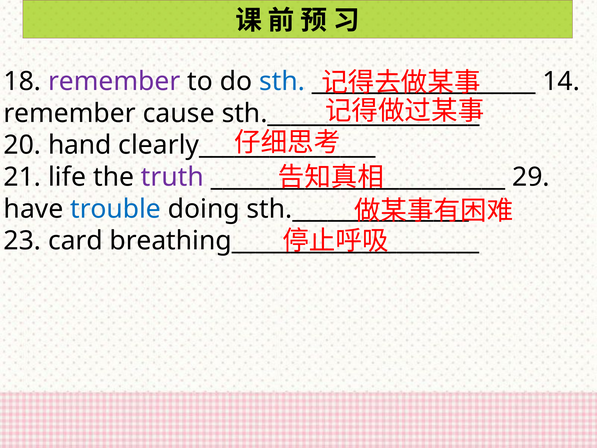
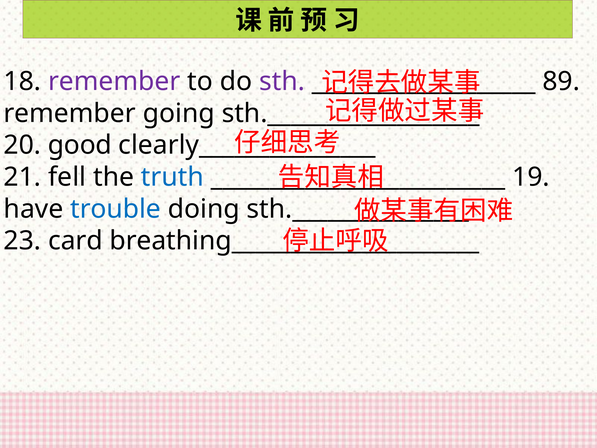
sth colour: blue -> purple (282, 81)
14: 14 -> 89 (561, 81)
cause: cause -> going (179, 113)
hand: hand -> good (80, 145)
life: life -> fell (67, 177)
truth colour: purple -> blue (172, 177)
29: 29 -> 19 (531, 177)
